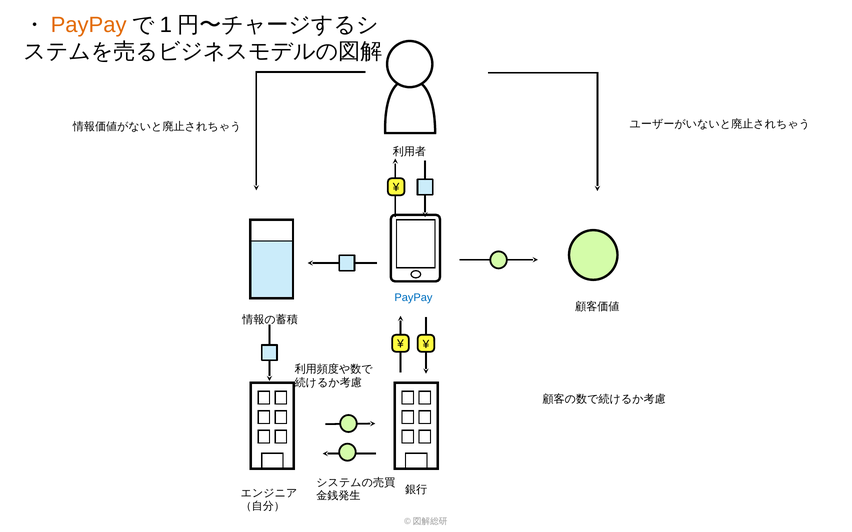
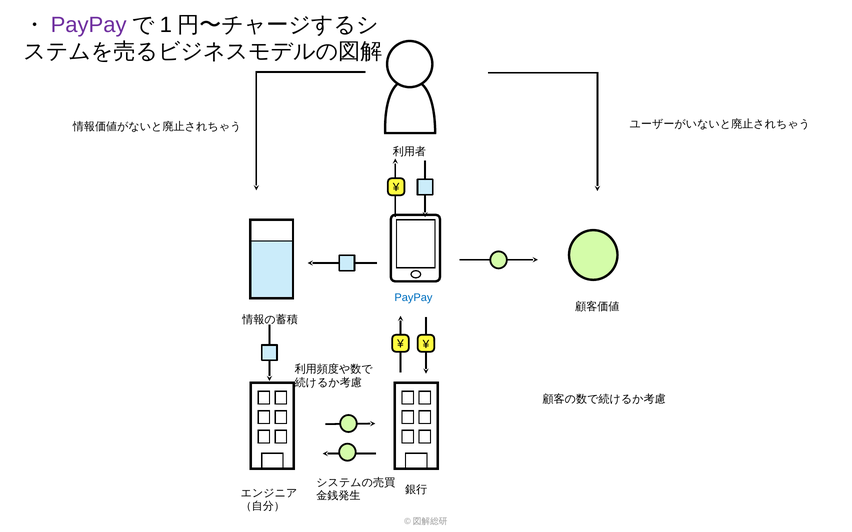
PayPay colour: orange -> purple (89, 25)
